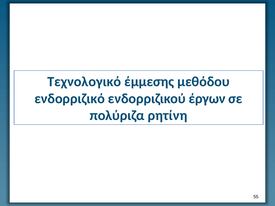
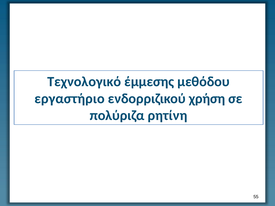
ενδορριζικό: ενδορριζικό -> εργαστήριο (70, 99)
έργων: έργων -> χρήση (207, 99)
